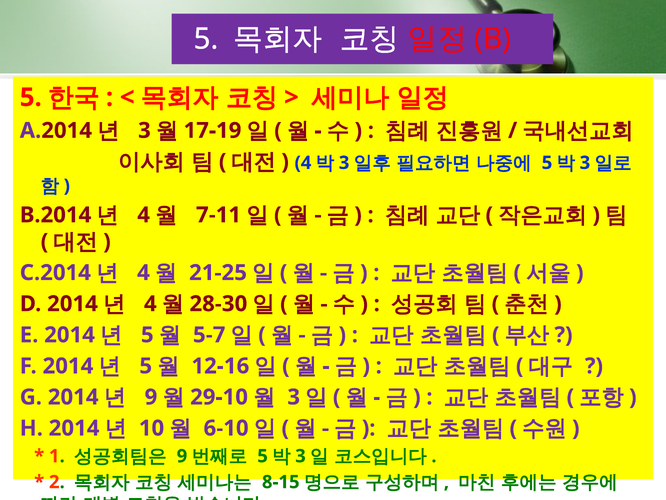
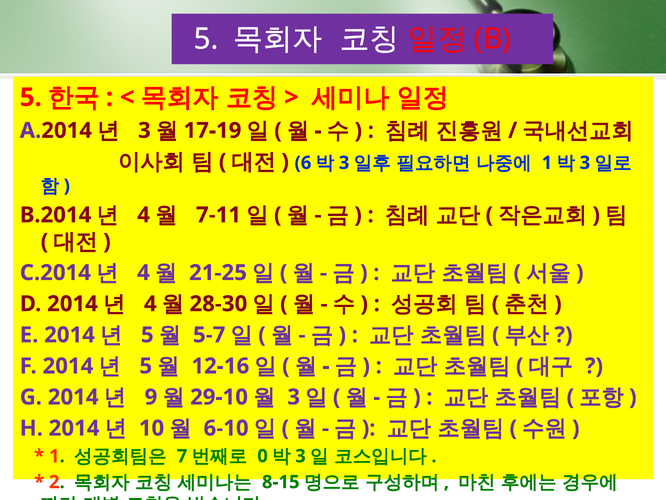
4: 4 -> 6 (303, 163)
5: 5 -> 1 (547, 163)
9: 9 -> 7 (182, 456)
5: 5 -> 0 (263, 456)
